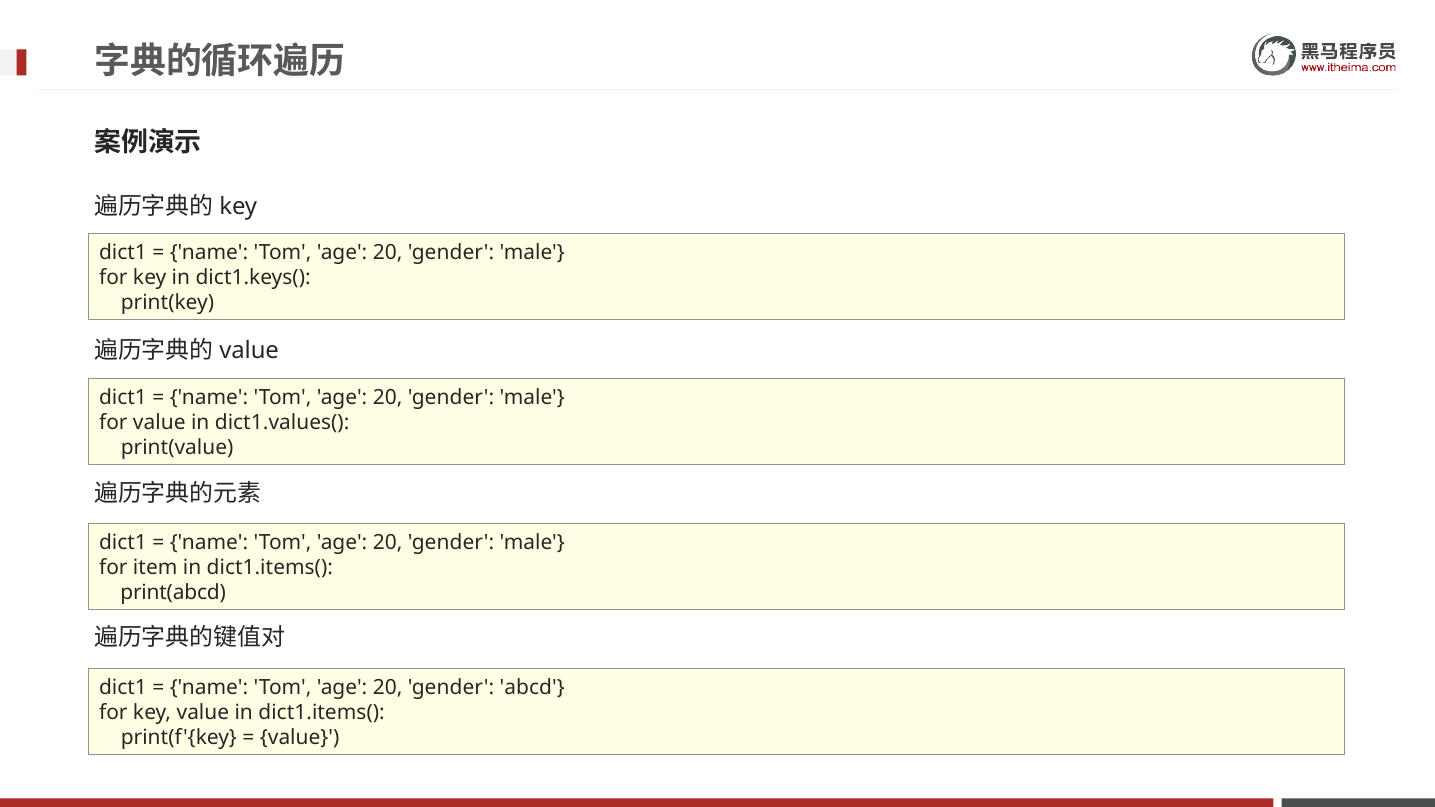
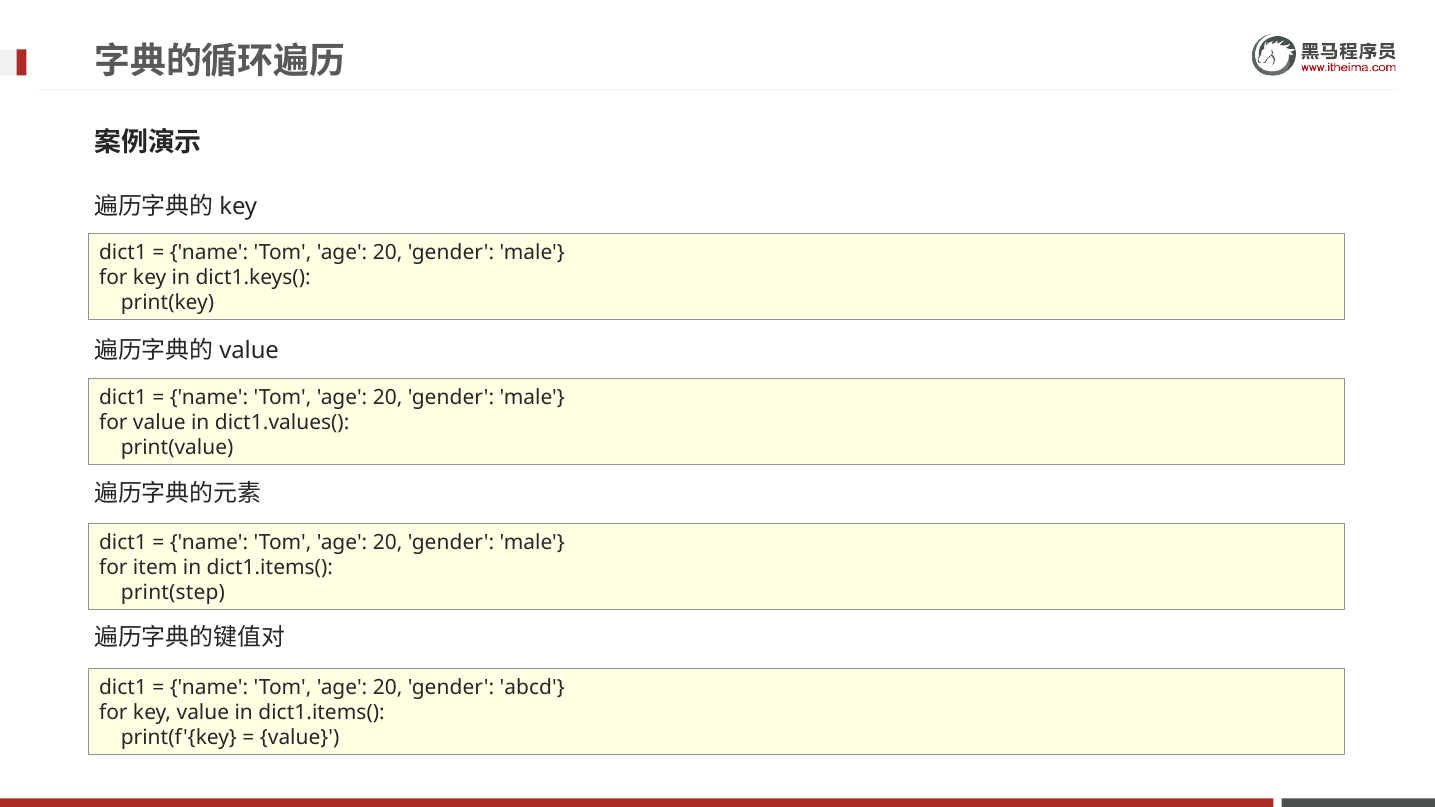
print(abcd: print(abcd -> print(step (173, 593)
